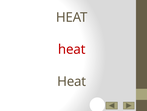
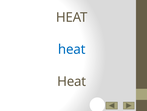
heat colour: red -> blue (72, 49)
